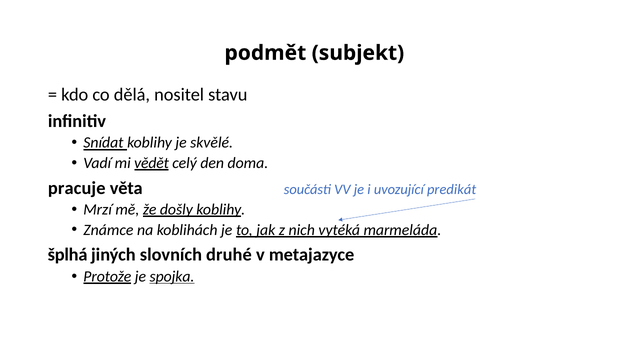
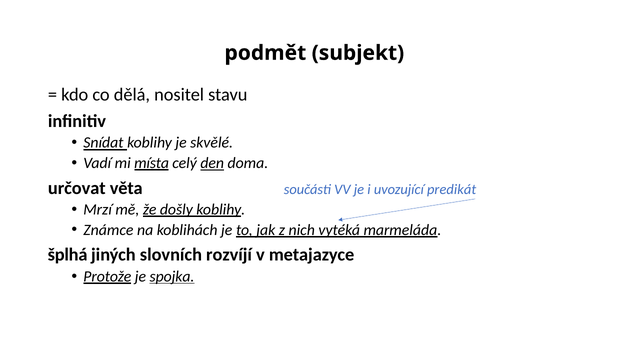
vědět: vědět -> místa (152, 163)
den underline: none -> present (212, 163)
pracuje: pracuje -> určovat (77, 188)
druhé: druhé -> rozvíjí (229, 255)
